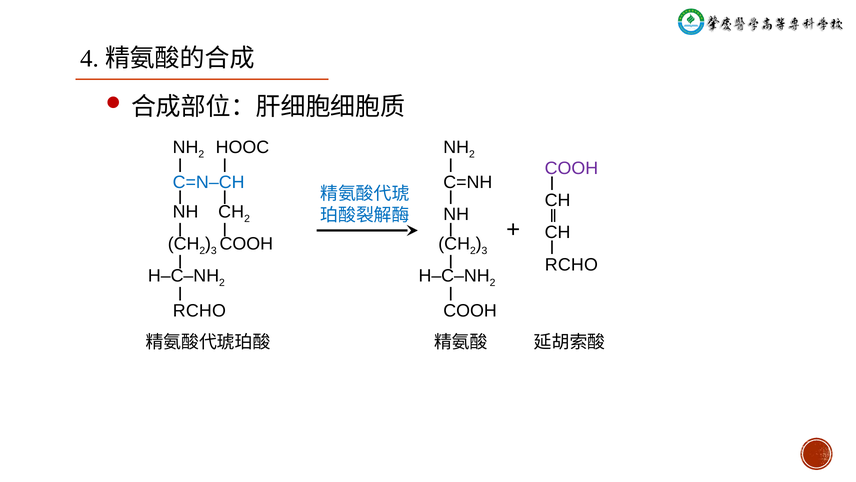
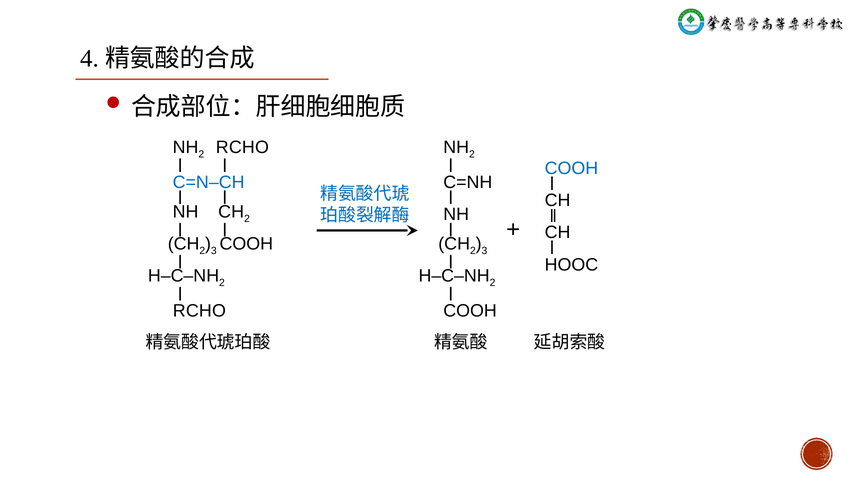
HOOC: HOOC -> RCHO (242, 147)
COOH colour: purple -> blue (571, 168)
RCHO: RCHO -> HOOC (571, 264)
